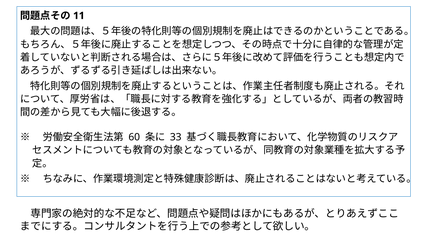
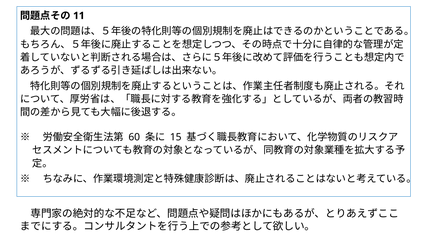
33: 33 -> 15 (176, 137)
